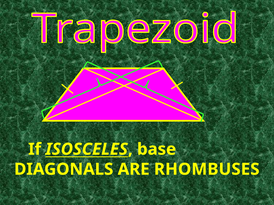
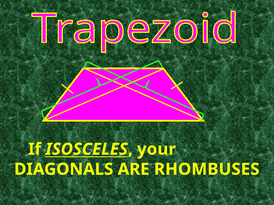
base: base -> your (156, 150)
